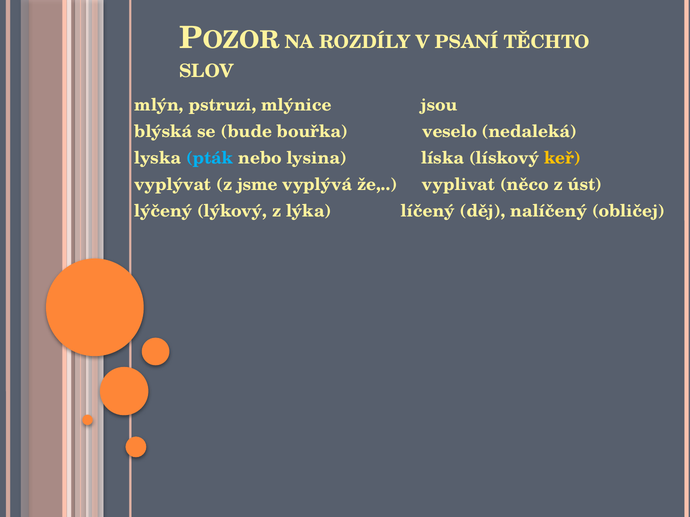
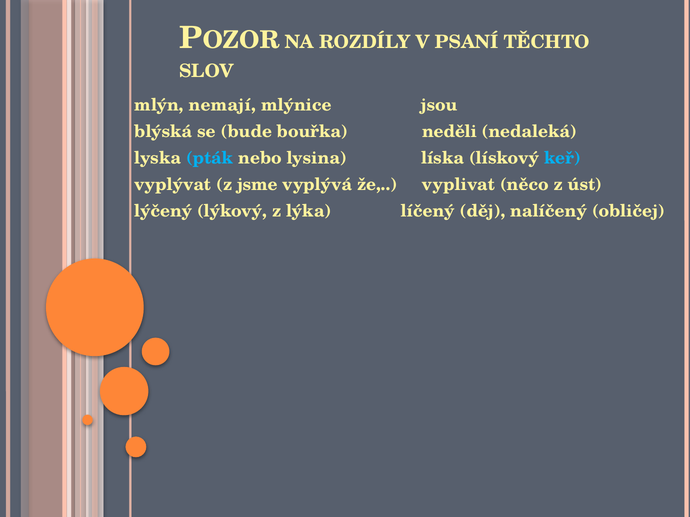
pstruzi: pstruzi -> nemají (222, 105)
veselo: veselo -> neděli (450, 132)
keř colour: yellow -> light blue (562, 158)
